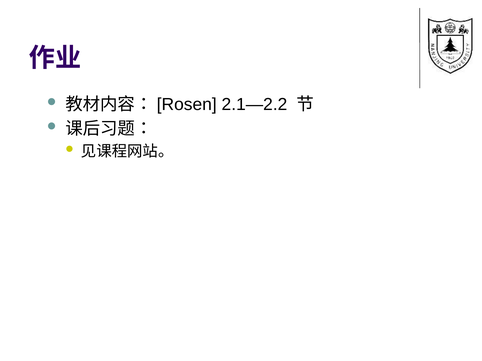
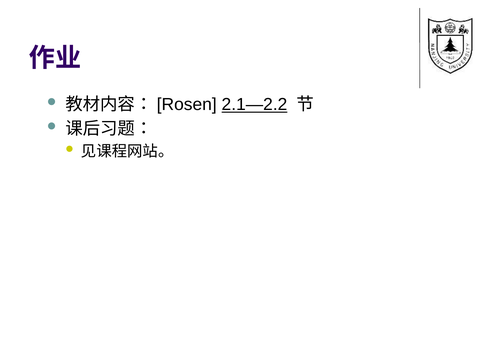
2.1—2.2 underline: none -> present (254, 105)
